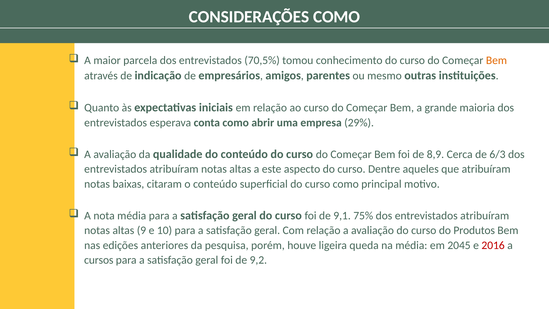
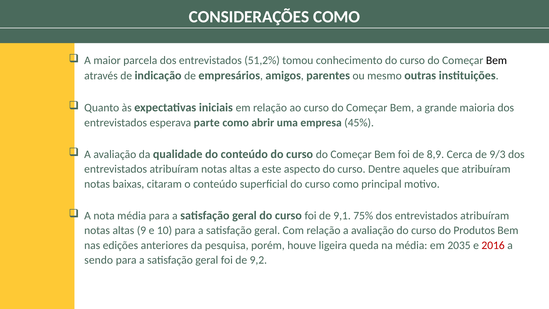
70,5%: 70,5% -> 51,2% (262, 61)
Bem colour: orange -> black (496, 61)
conta: conta -> parte (207, 123)
29%: 29% -> 45% (359, 123)
6/3: 6/3 -> 9/3 (497, 154)
2045: 2045 -> 2035 (459, 245)
cursos: cursos -> sendo (99, 260)
